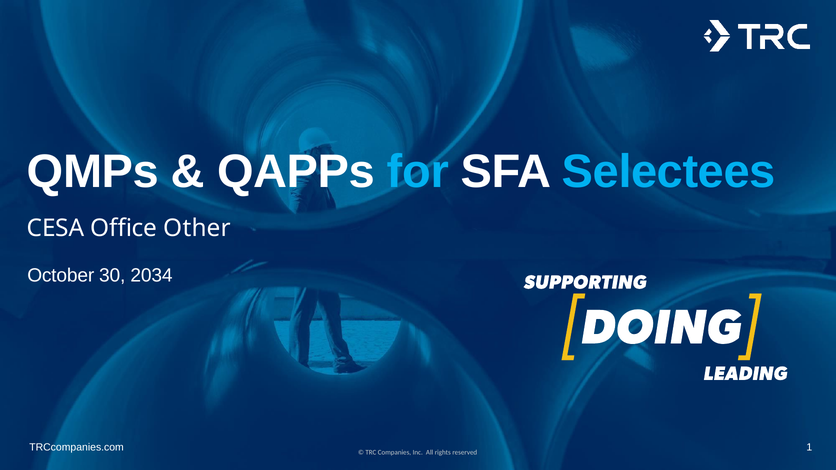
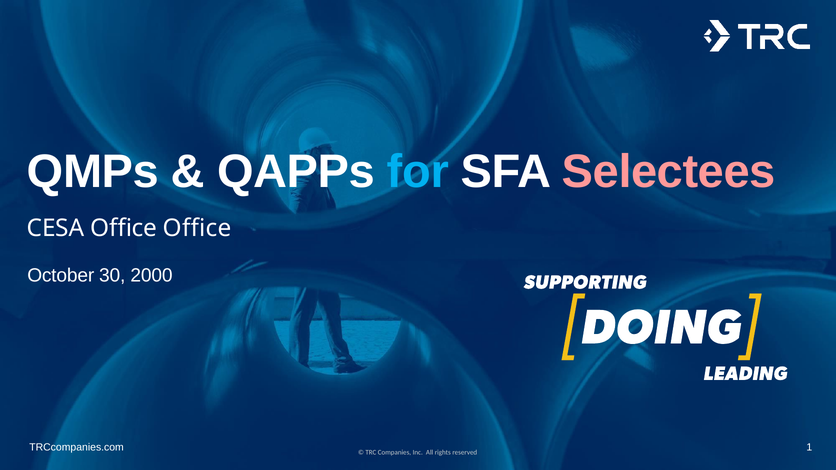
Selectees colour: light blue -> pink (669, 172)
Office Other: Other -> Office (197, 229)
2034: 2034 -> 2000 (151, 276)
